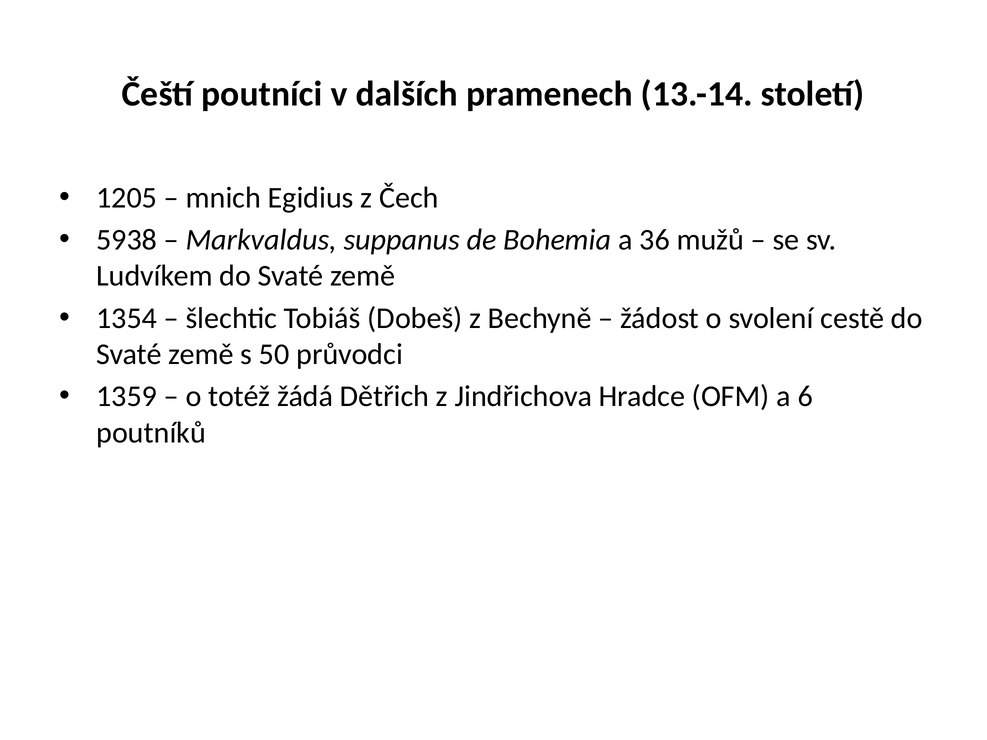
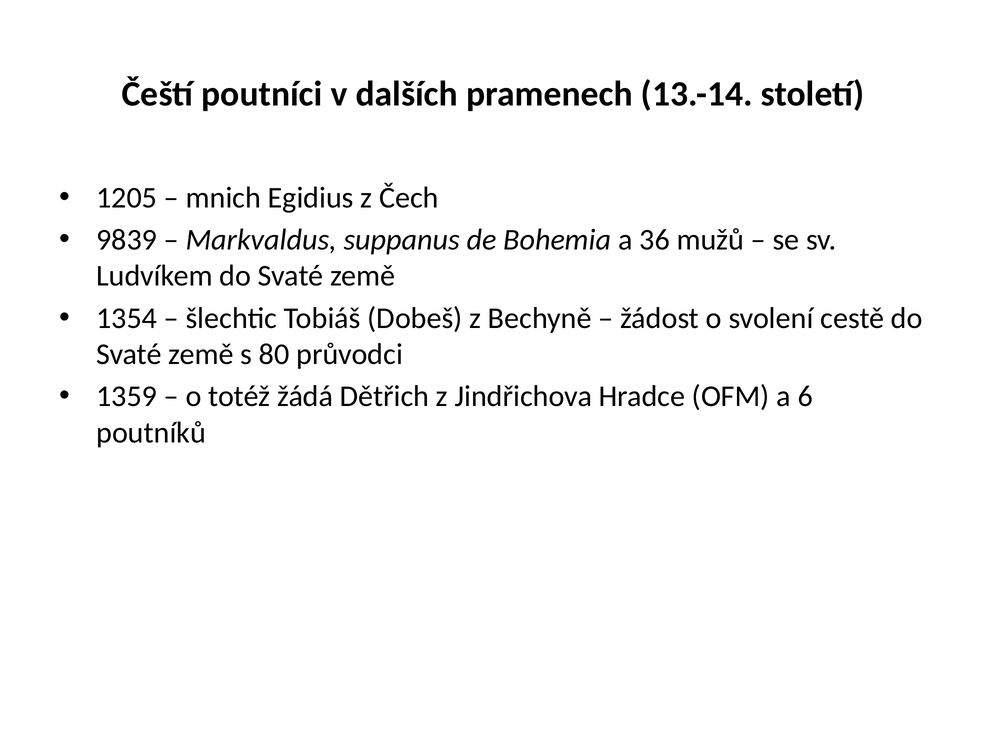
5938: 5938 -> 9839 (127, 240)
50: 50 -> 80 (274, 354)
